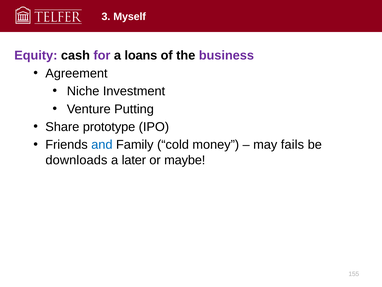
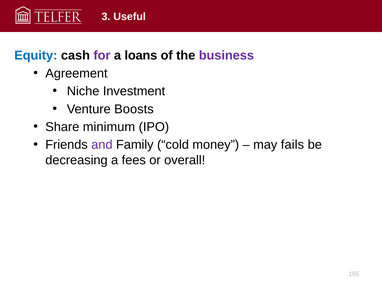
Myself: Myself -> Useful (130, 17)
Equity colour: purple -> blue (36, 55)
Putting: Putting -> Boosts (134, 109)
prototype: prototype -> minimum (109, 127)
and colour: blue -> purple (102, 145)
downloads: downloads -> decreasing (76, 160)
later: later -> fees (134, 160)
maybe: maybe -> overall (185, 160)
